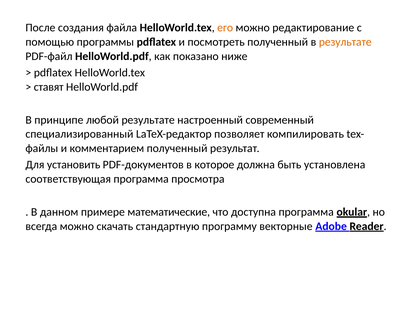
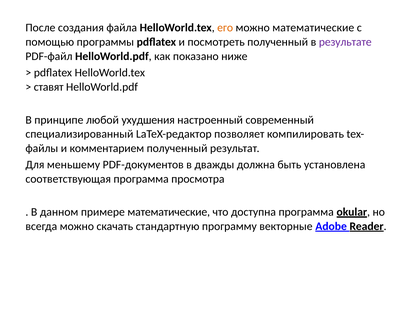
можно редактирование: редактирование -> математические (313, 28)
результате colour: orange -> purple (345, 42)
любой результате: результате -> ухудшения (148, 120)
установить: установить -> меньшему (74, 165)
которое: которое -> дважды (214, 165)
